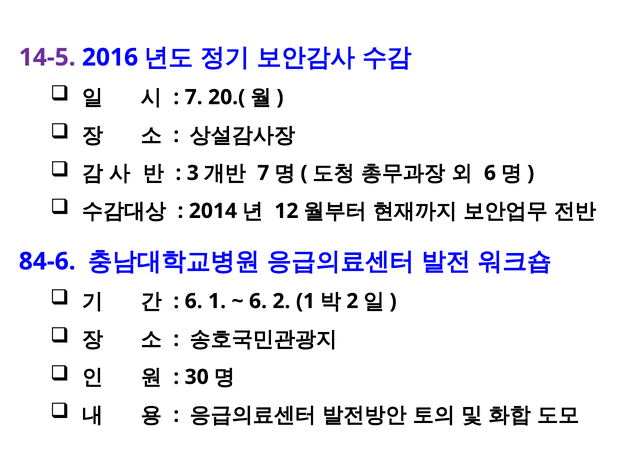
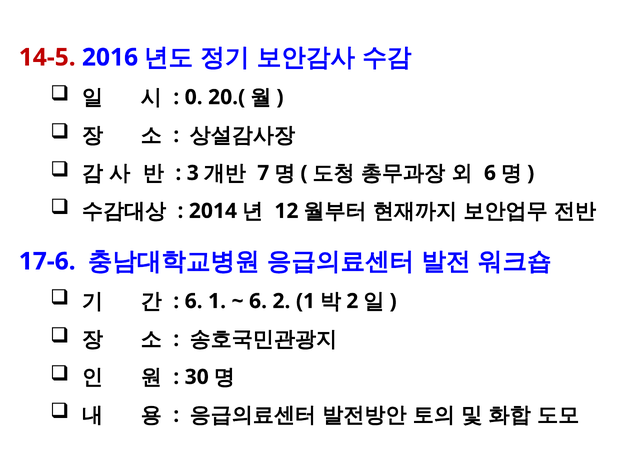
14-5 colour: purple -> red (47, 57)
7: 7 -> 0 (194, 97)
84-6: 84-6 -> 17-6 (47, 261)
